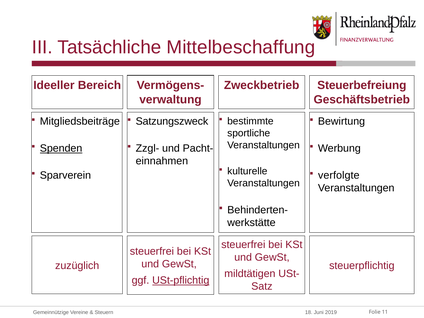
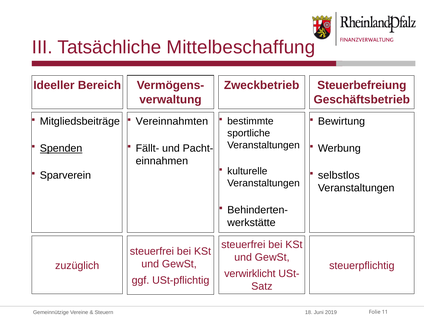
Satzungszweck: Satzungszweck -> Vereinnahmten (172, 121)
Zzgl-: Zzgl- -> Fällt- (147, 148)
verfolgte: verfolgte -> selbstlos (339, 175)
mildtätigen: mildtätigen -> verwirklicht (250, 274)
USt-pflichtig underline: present -> none (181, 280)
